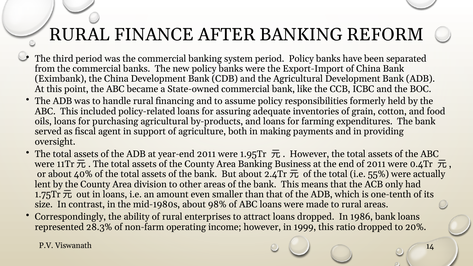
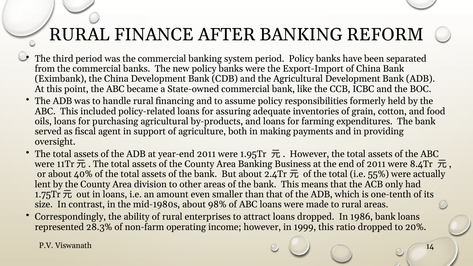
0.4Tr: 0.4Tr -> 8.4Tr (421, 164)
